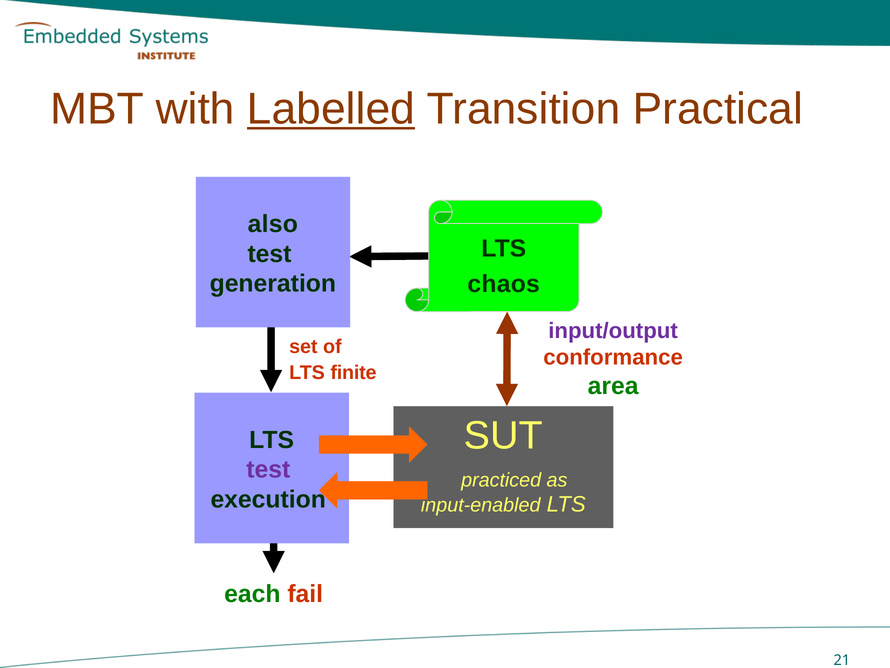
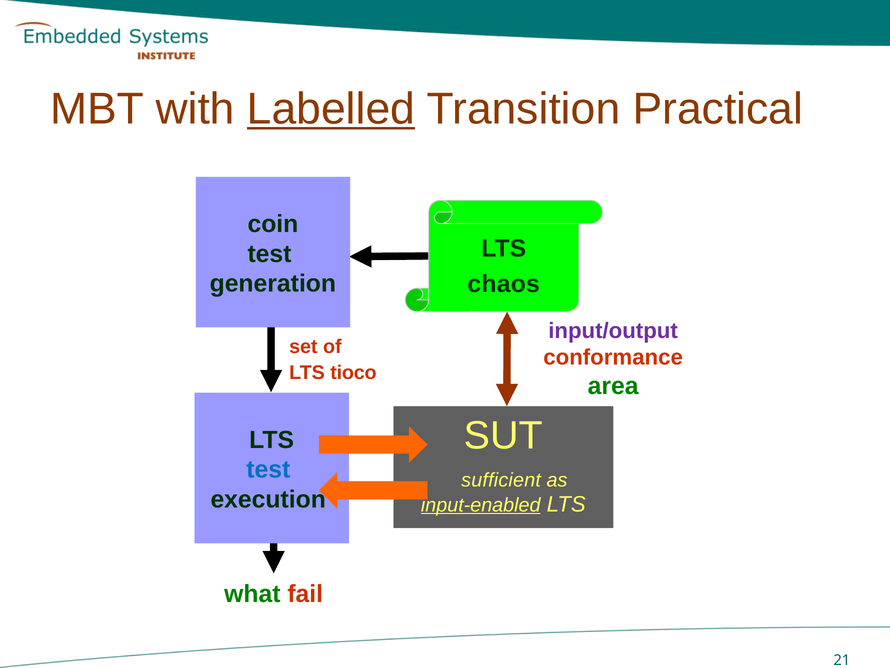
also: also -> coin (273, 224)
finite: finite -> tioco (353, 372)
test colour: purple -> blue (268, 469)
practiced: practiced -> sufficient (501, 480)
input-enabled underline: none -> present (481, 505)
each: each -> what (252, 594)
